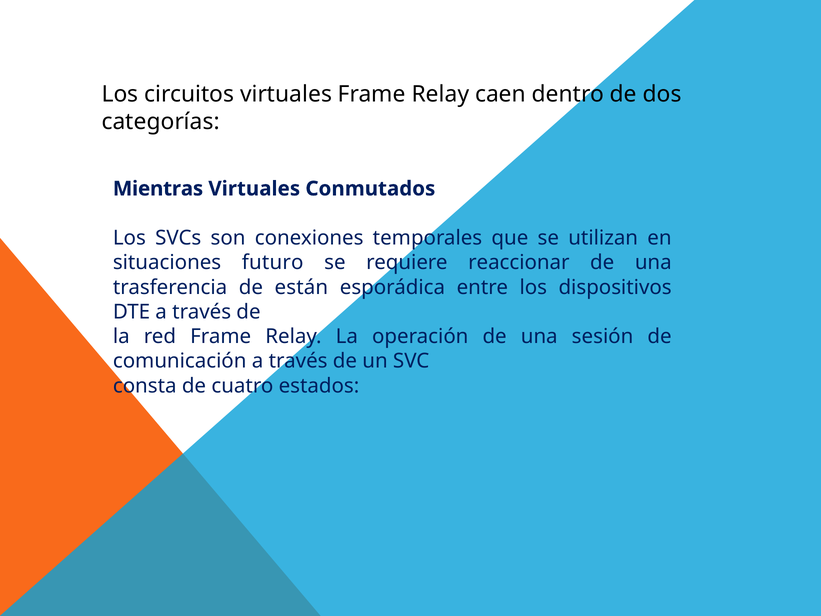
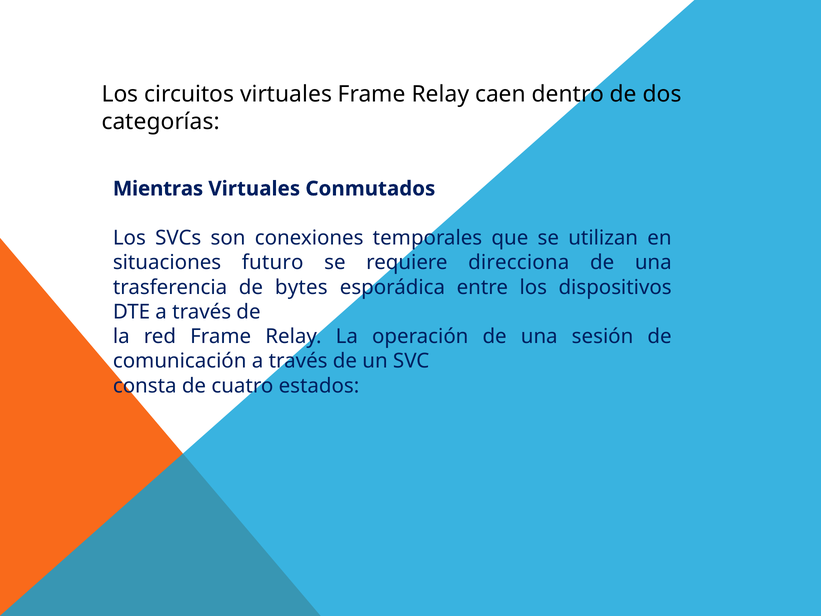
reaccionar: reaccionar -> direcciona (519, 263)
están: están -> bytes (301, 287)
